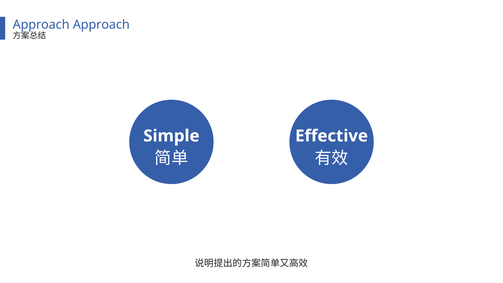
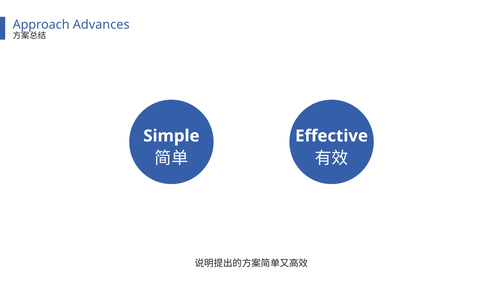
Approach Approach: Approach -> Advances (101, 25)
